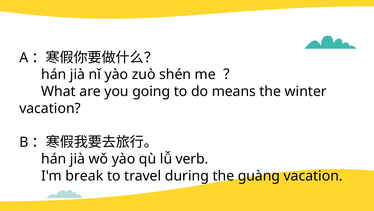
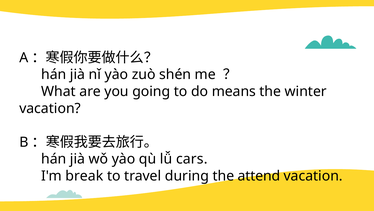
verb: verb -> cars (192, 159)
guàng: guàng -> attend (259, 175)
